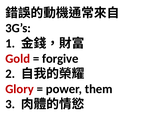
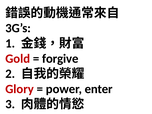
them: them -> enter (99, 89)
